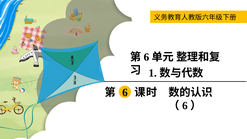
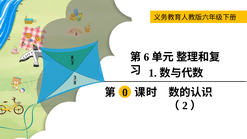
6: 6 -> 0 (125, 92)
6: 6 -> 2 (185, 106)
